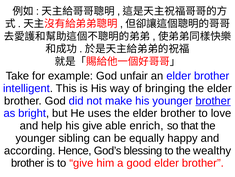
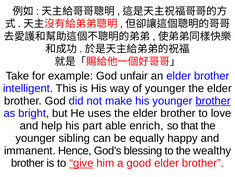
of bringing: bringing -> younger (165, 88)
his give: give -> part (92, 125)
according: according -> immanent (30, 150)
give underline: none -> present (81, 162)
